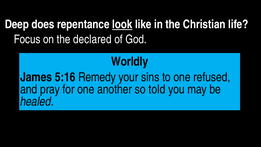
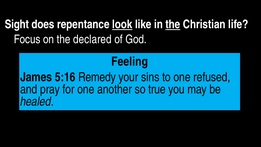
Deep: Deep -> Sight (17, 24)
the underline: none -> present (173, 24)
Worldly: Worldly -> Feeling (130, 61)
told: told -> true (157, 89)
